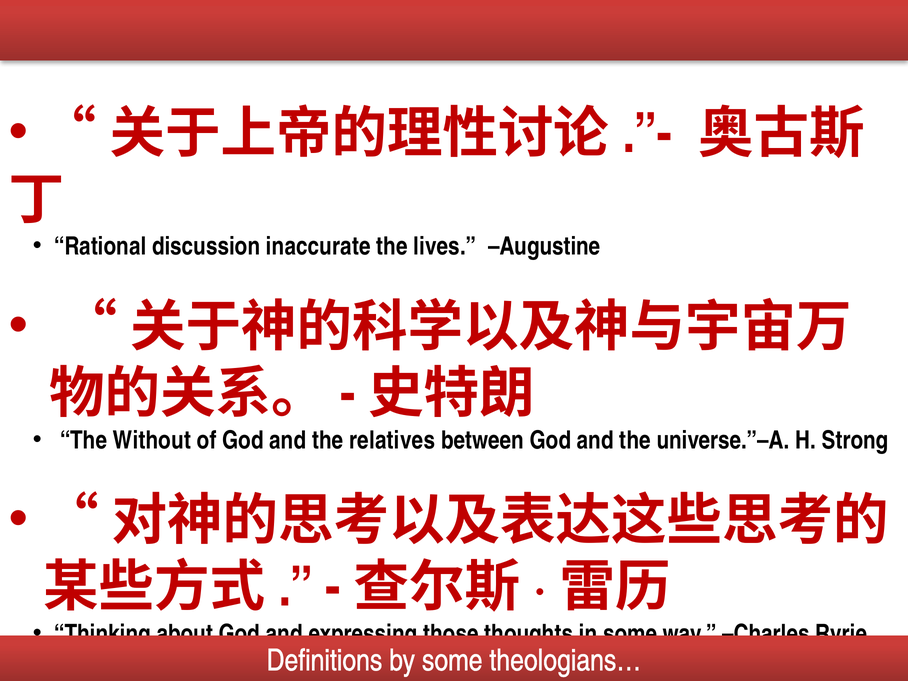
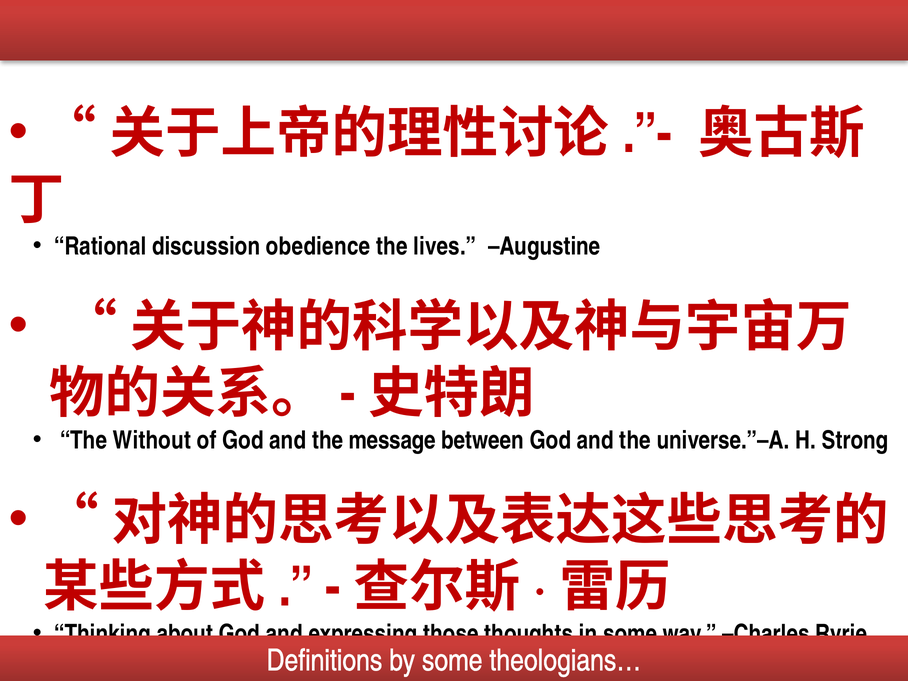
inaccurate: inaccurate -> obedience (318, 247)
relatives: relatives -> message (392, 440)
